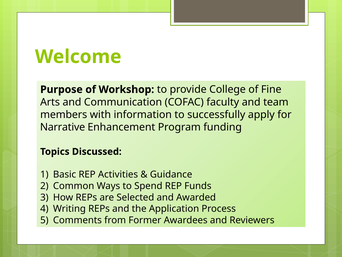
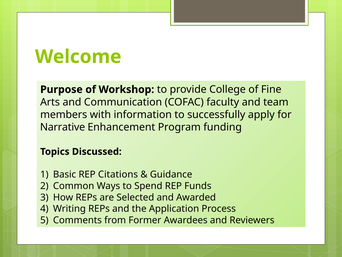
Activities: Activities -> Citations (118, 174)
